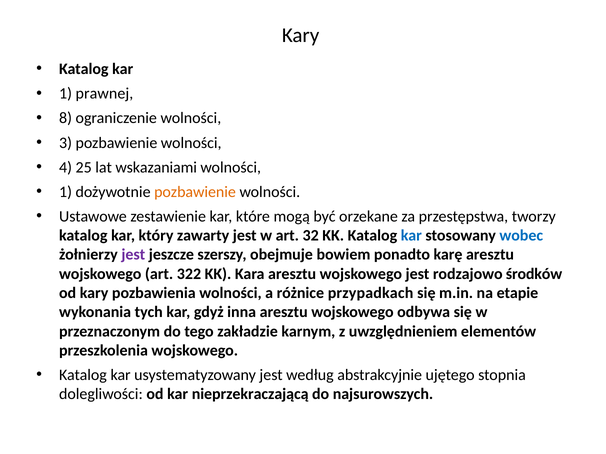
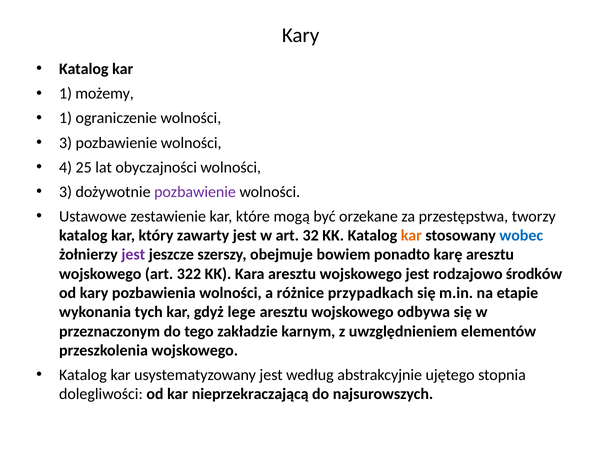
prawnej: prawnej -> możemy (105, 94)
8: 8 -> 1 (66, 118)
wskazaniami: wskazaniami -> obyczajności (156, 167)
1: 1 -> 3 (66, 192)
pozbawienie colour: orange -> purple (195, 192)
kar colour: blue -> orange (411, 236)
inna: inna -> lege (242, 313)
